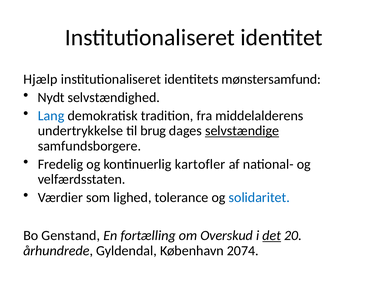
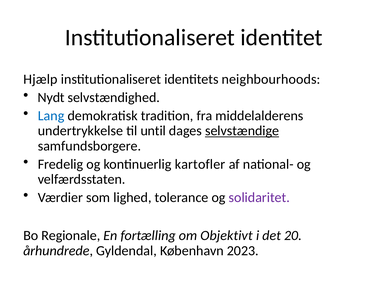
mønstersamfund: mønstersamfund -> neighbourhoods (271, 79)
brug: brug -> until (153, 131)
solidaritet colour: blue -> purple (259, 197)
Genstand: Genstand -> Regionale (71, 236)
Overskud: Overskud -> Objektivt (227, 236)
det underline: present -> none (272, 236)
2074: 2074 -> 2023 (243, 251)
